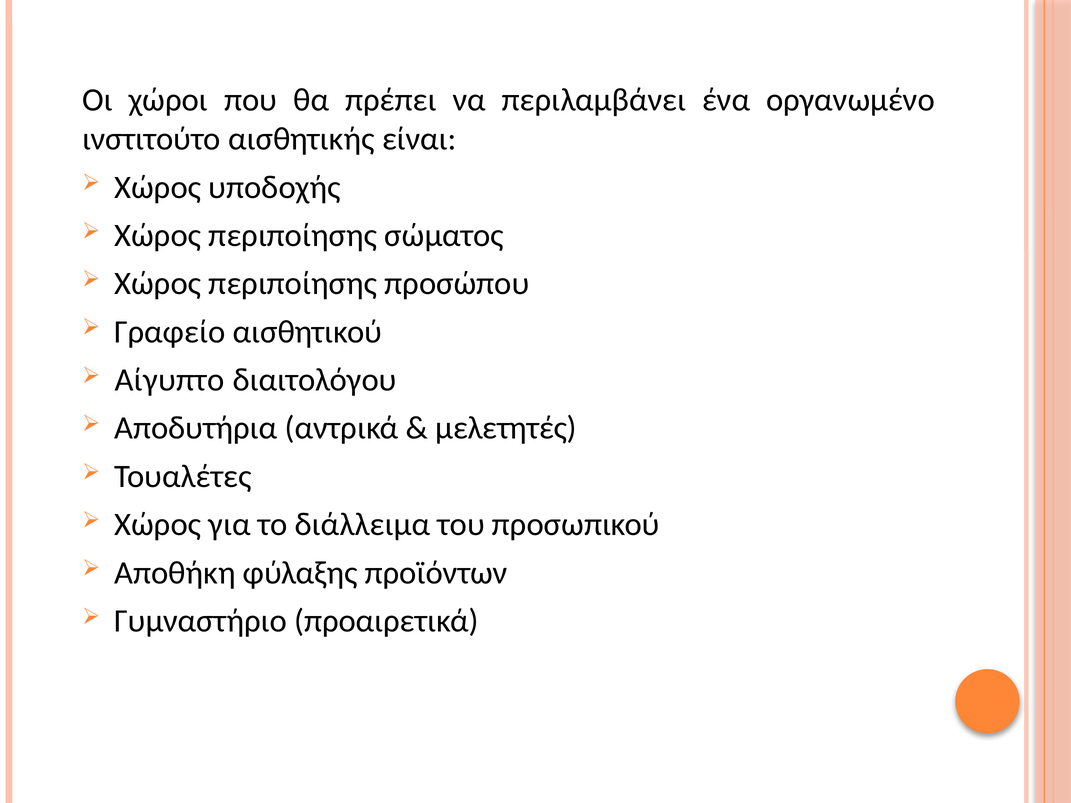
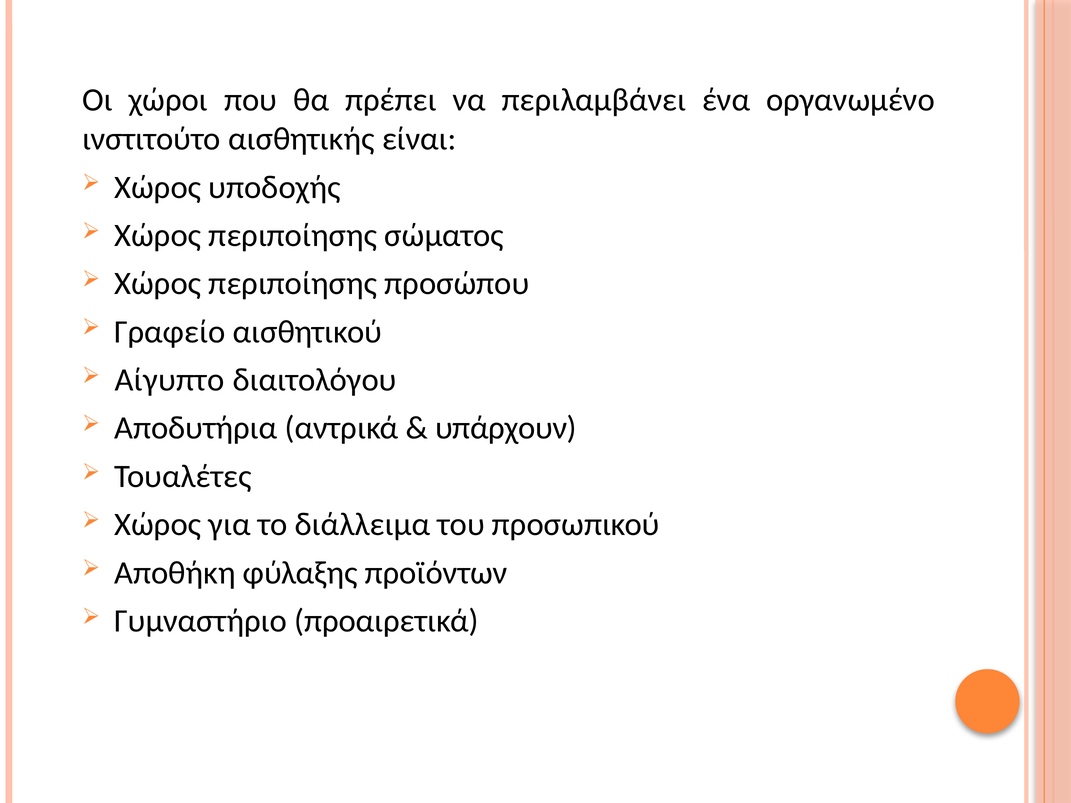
μελετητές: μελετητές -> υπάρχουν (506, 428)
